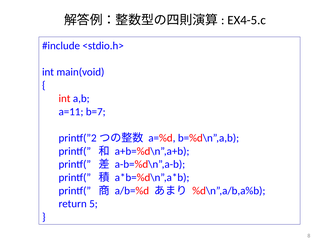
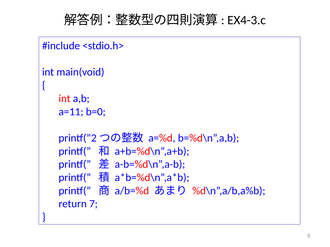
EX4-5.c: EX4-5.c -> EX4-3.c (247, 20)
b=7: b=7 -> b=0 (96, 112)
5: 5 -> 7 (93, 204)
